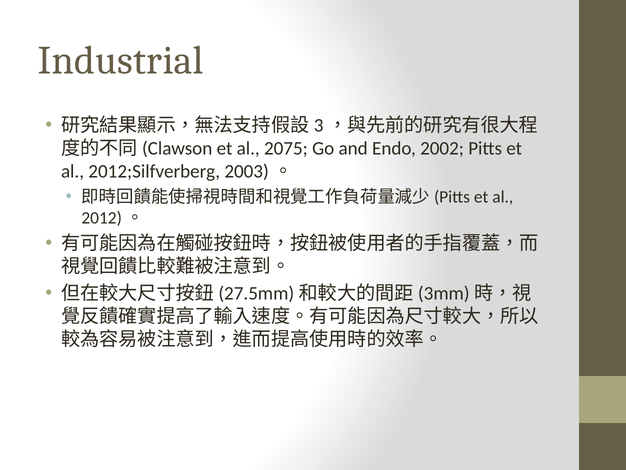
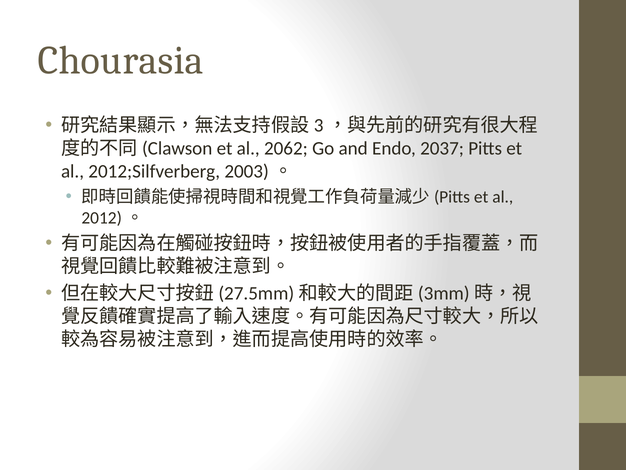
Industrial: Industrial -> Chourasia (121, 61)
2075: 2075 -> 2062 (286, 148)
2002: 2002 -> 2037 (442, 148)
